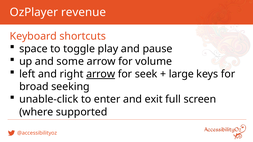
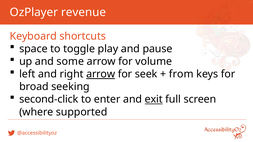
large: large -> from (181, 74)
unable-click: unable-click -> second-click (49, 100)
exit underline: none -> present (154, 100)
